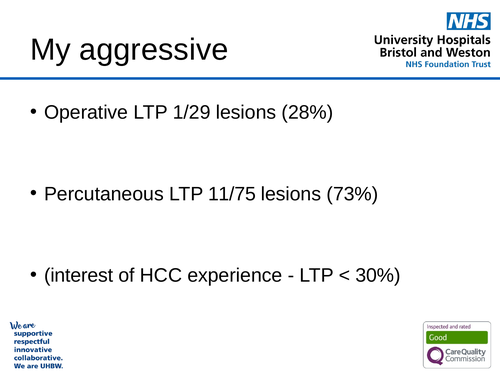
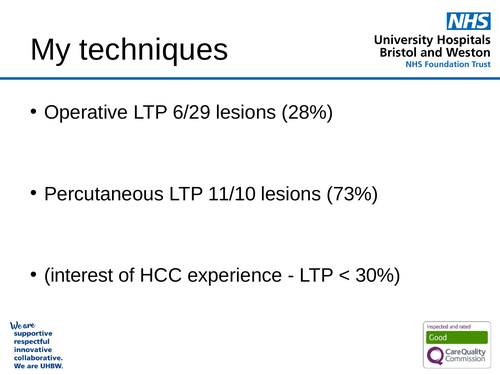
aggressive: aggressive -> techniques (154, 50)
1/29: 1/29 -> 6/29 (192, 112)
11/75: 11/75 -> 11/10 (232, 194)
